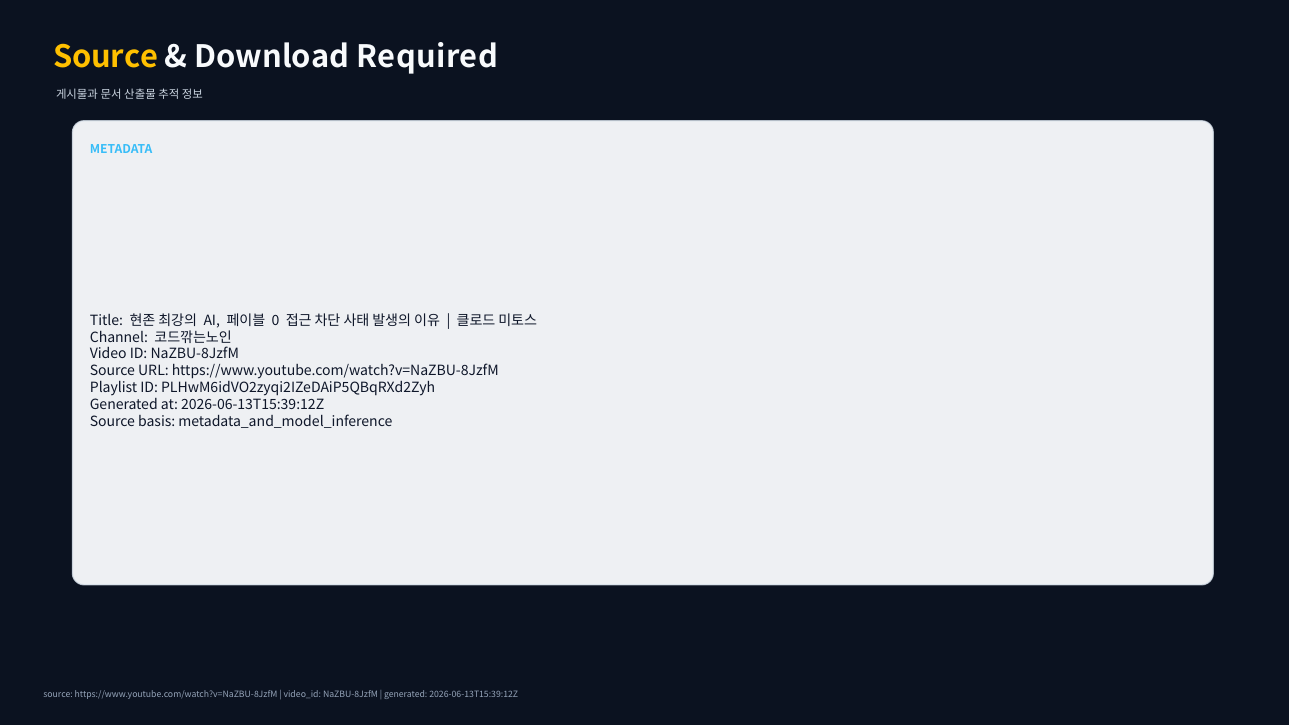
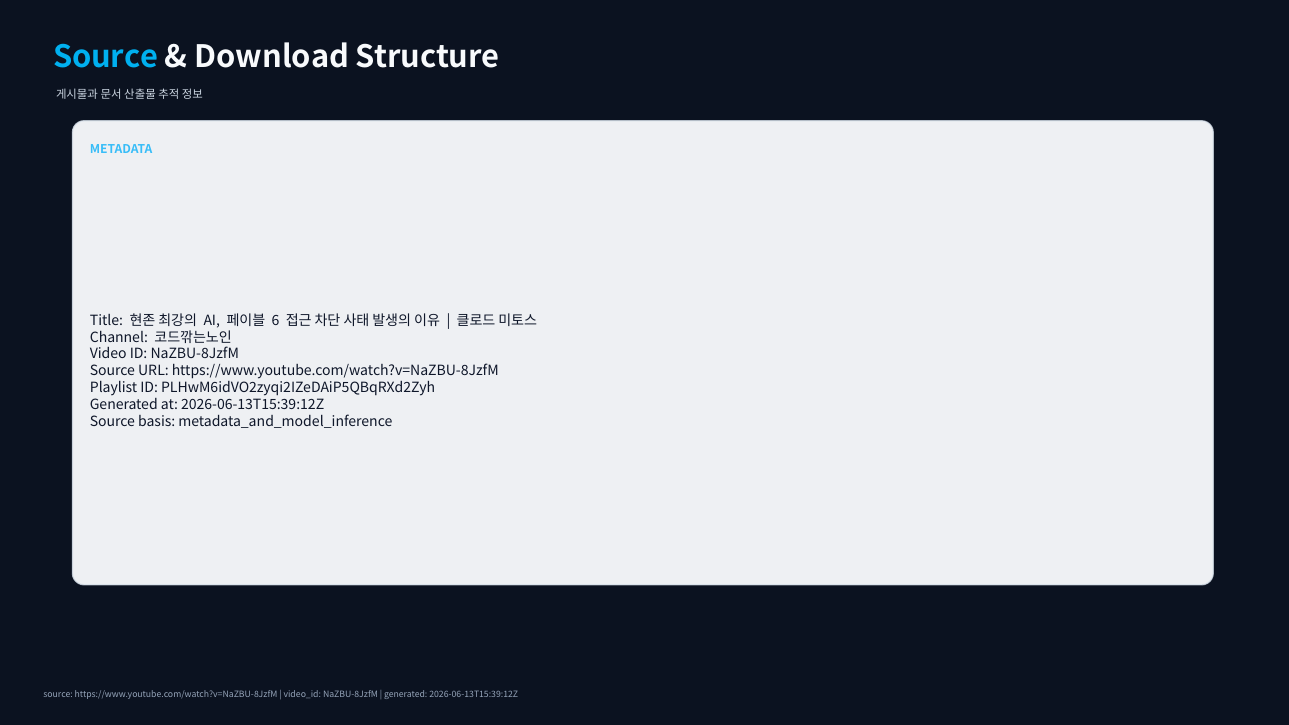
Source colour: yellow -> light blue (106, 58)
Required: Required -> Structure (428, 58)
0: 0 -> 6 (276, 321)
